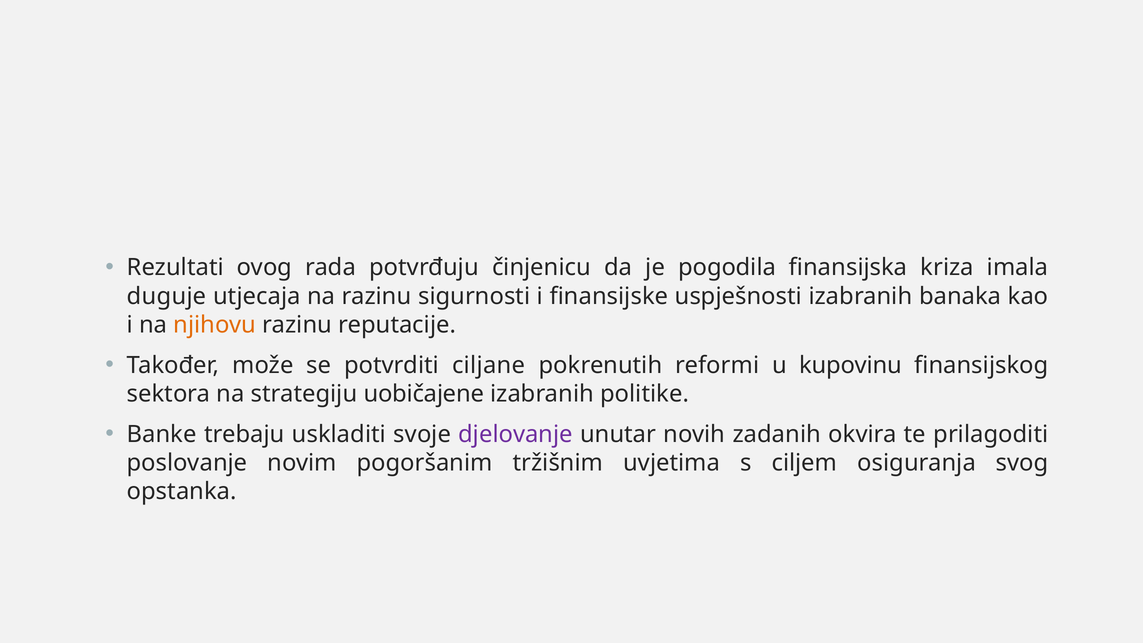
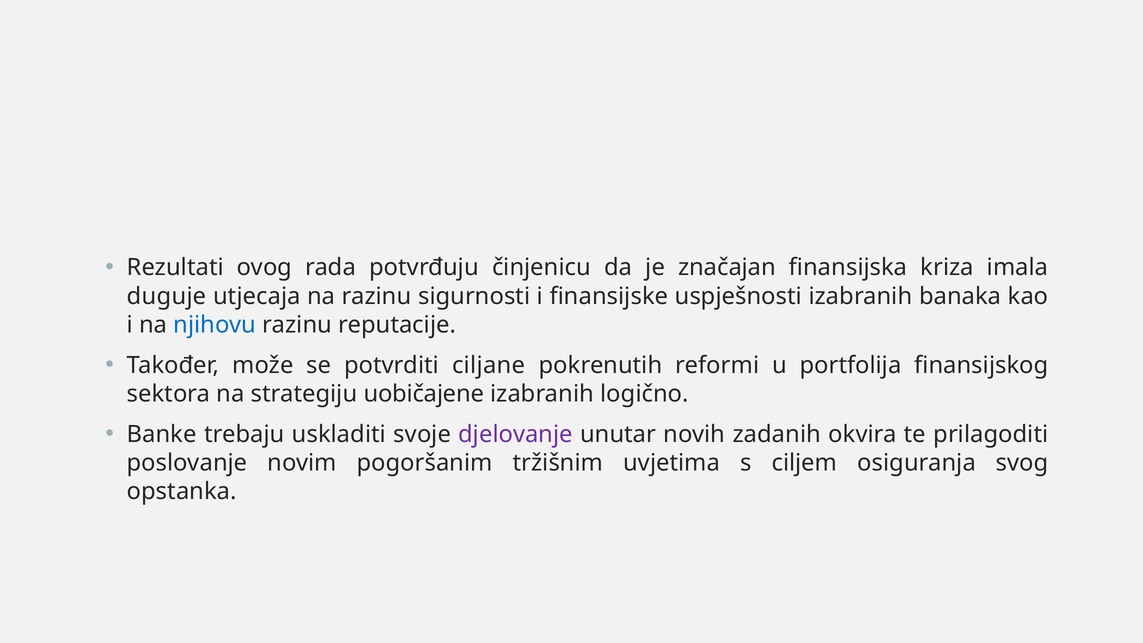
pogodila: pogodila -> značajan (727, 268)
njihovu colour: orange -> blue (215, 325)
kupovinu: kupovinu -> portfolija (851, 365)
politike: politike -> logično (644, 394)
